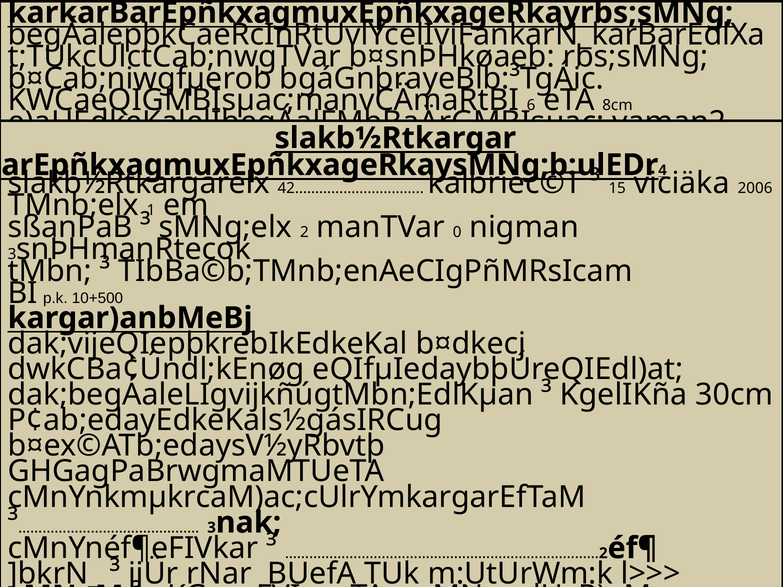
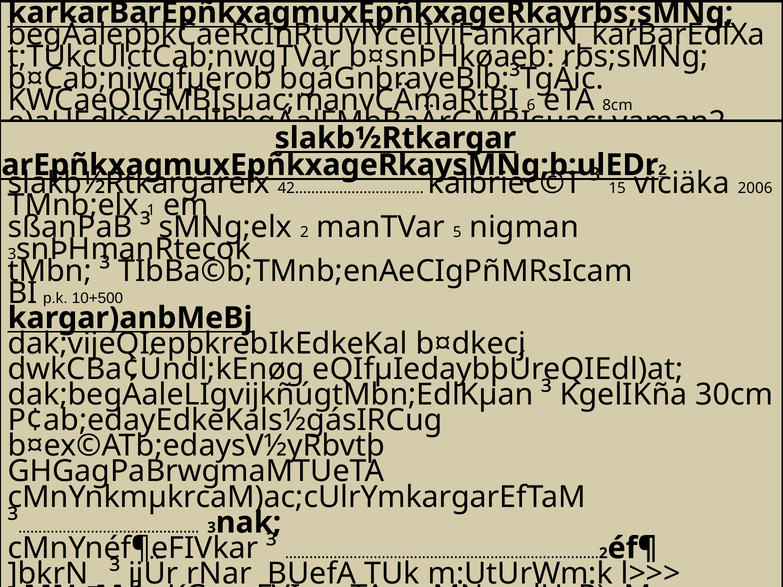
4: 4 -> 2 (663, 170)
0: 0 -> 5 (457, 232)
